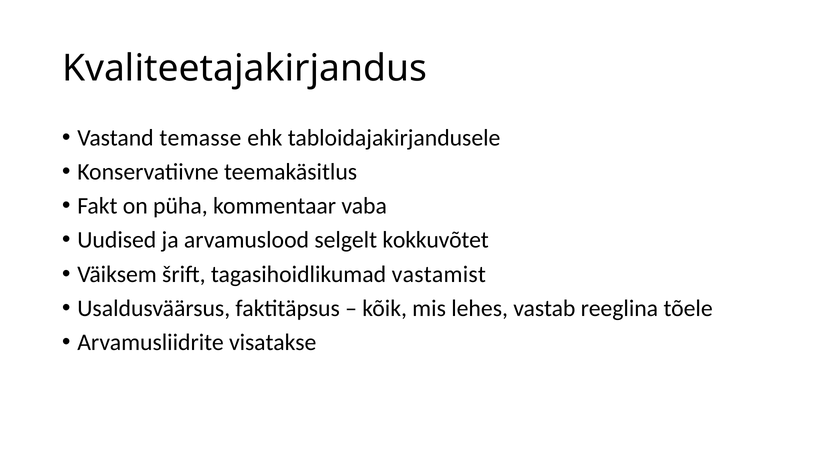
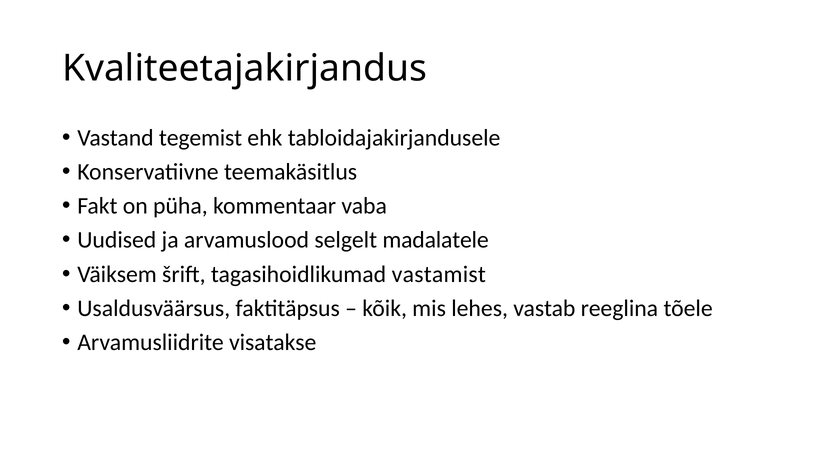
temasse: temasse -> tegemist (201, 138)
kokkuvõtet: kokkuvõtet -> madalatele (436, 240)
